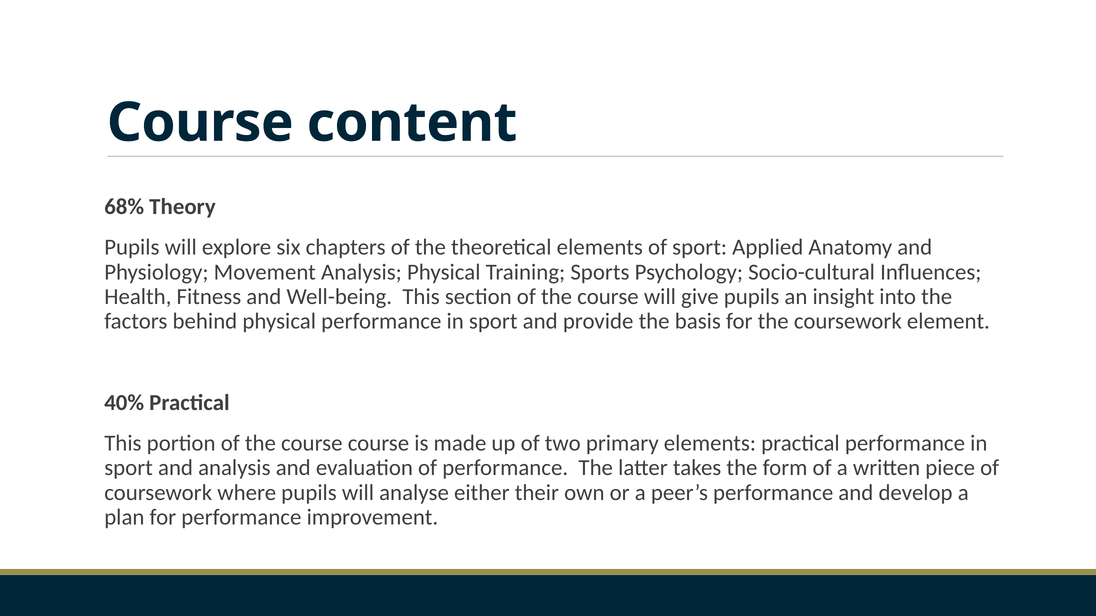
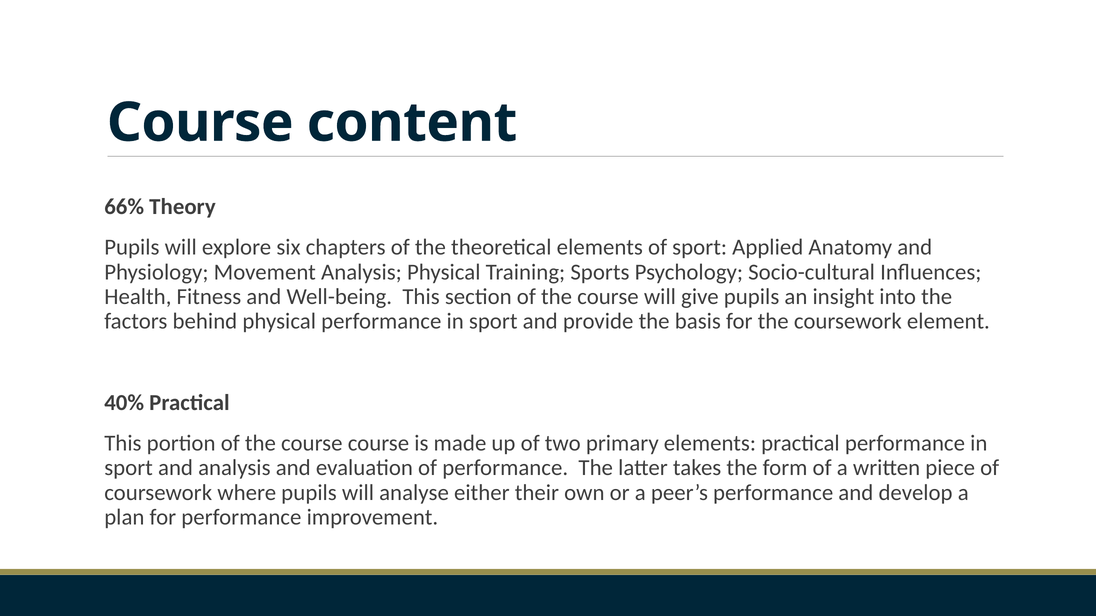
68%: 68% -> 66% (124, 207)
